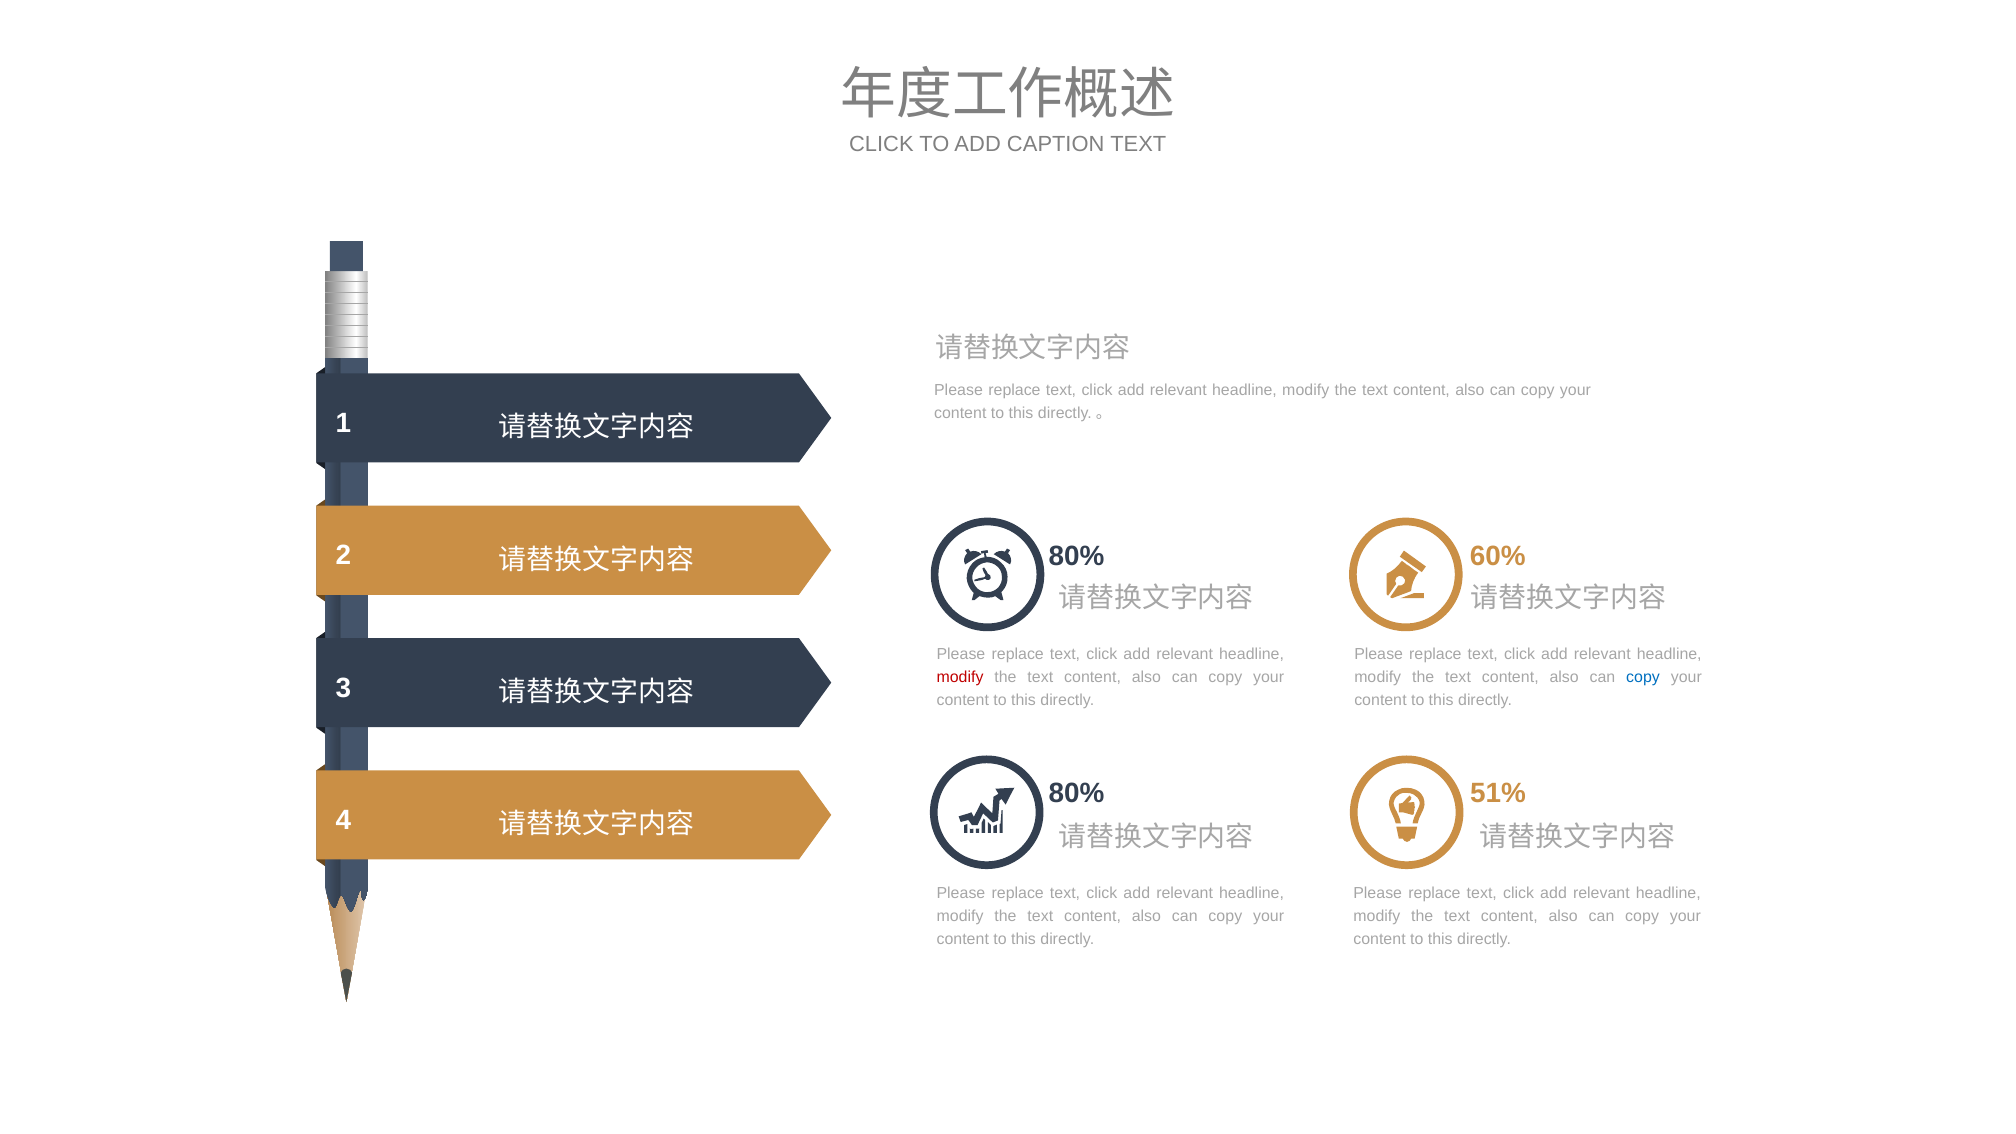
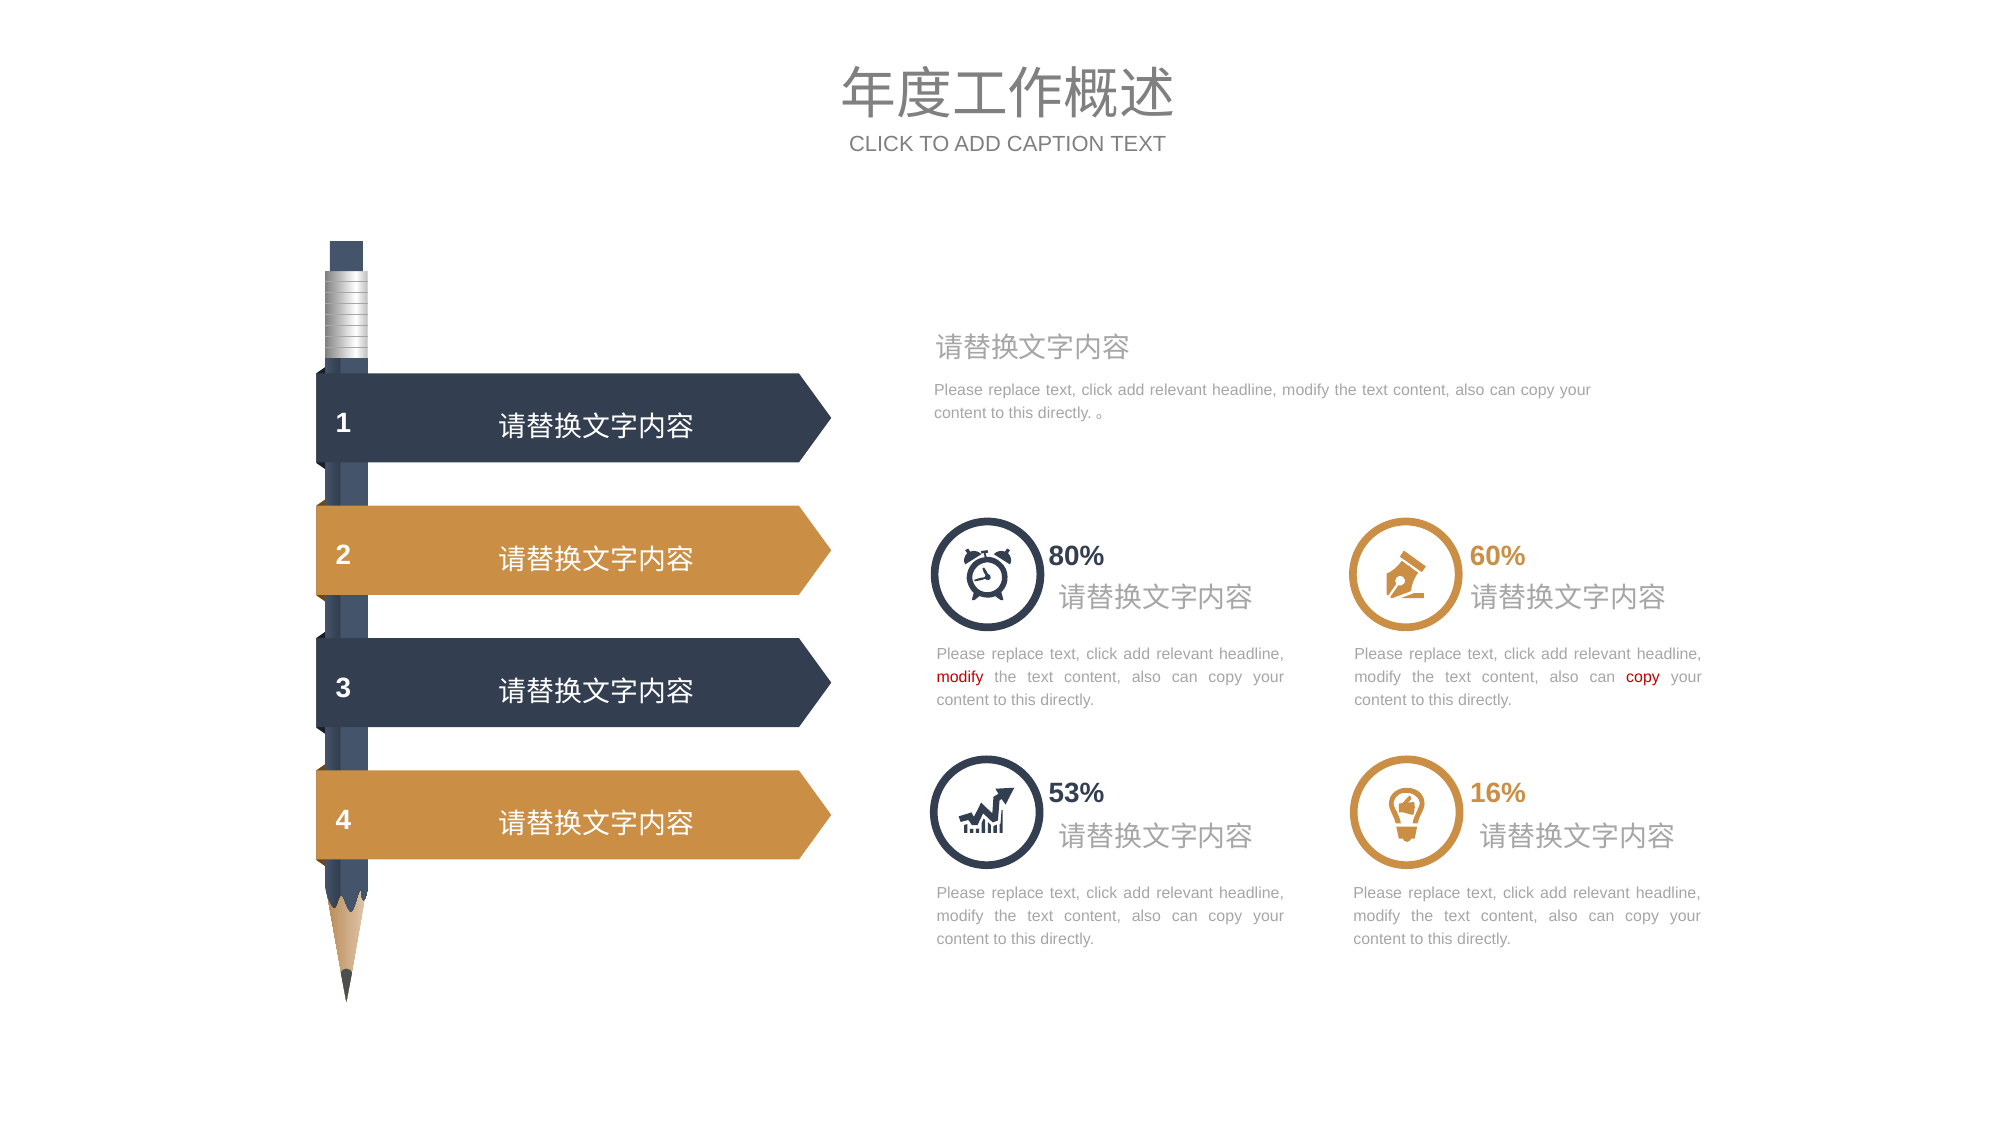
copy colour: blue -> red (1643, 677)
80%: 80% -> 53% (1077, 793)
51%: 51% -> 16% (1498, 793)
